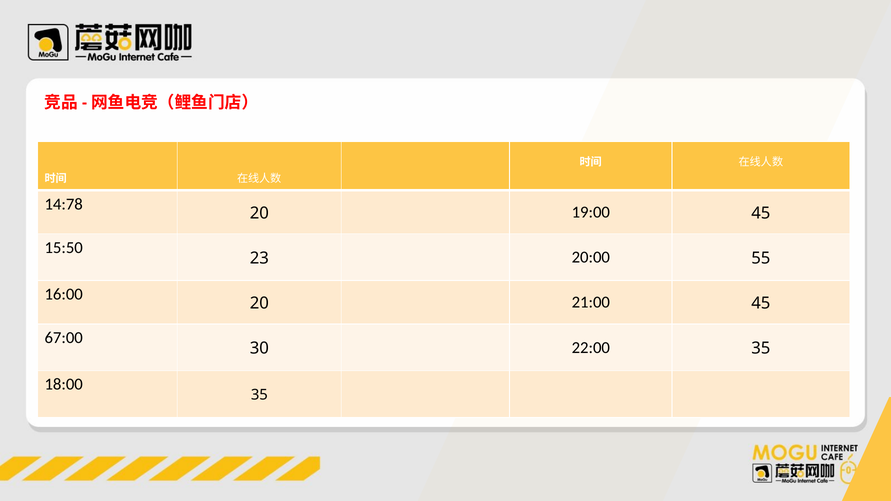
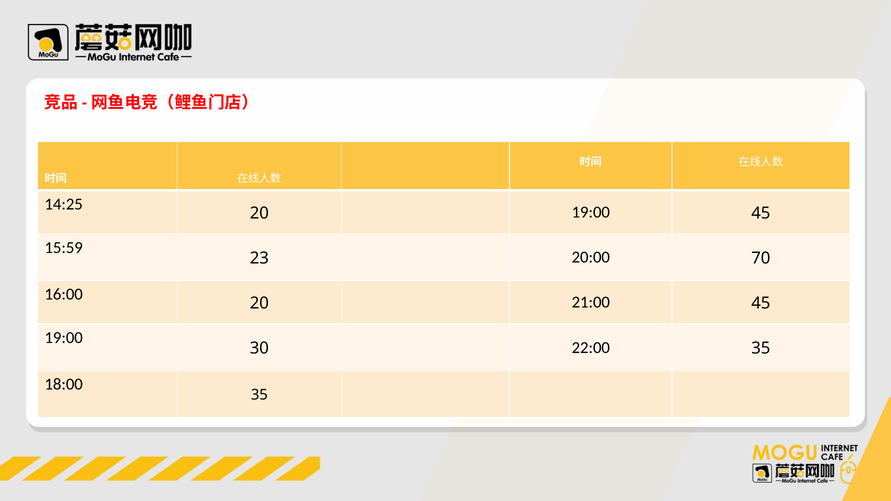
14:78: 14:78 -> 14:25 (64, 204)
15:50: 15:50 -> 15:59 (64, 248)
55: 55 -> 70 (761, 258)
67:00: 67:00 -> 19:00 (64, 338)
